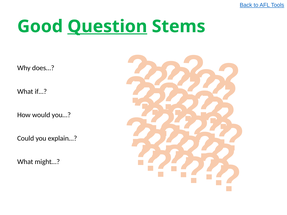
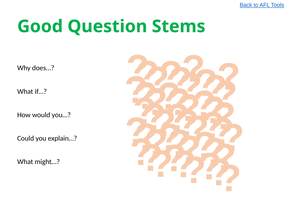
Question underline: present -> none (107, 26)
